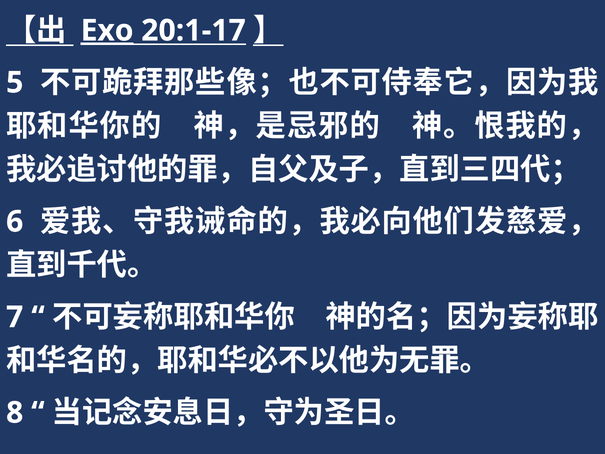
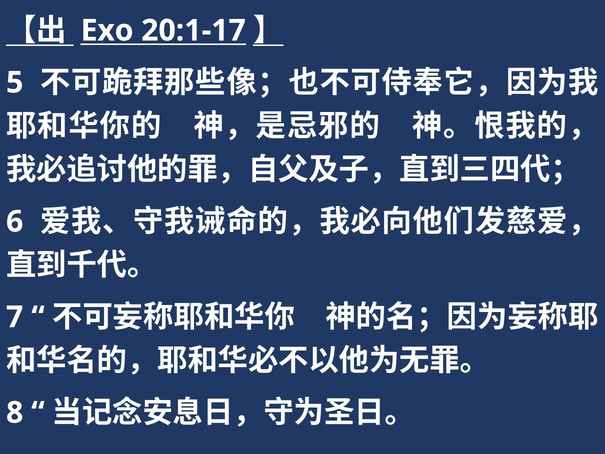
Exo underline: present -> none (107, 31)
